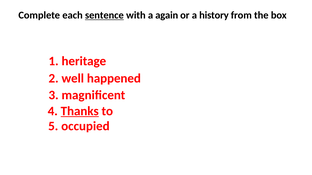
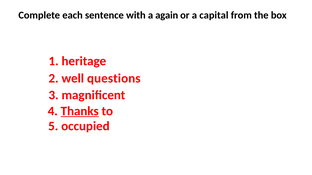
sentence underline: present -> none (104, 15)
history: history -> capital (214, 15)
happened: happened -> questions (114, 79)
